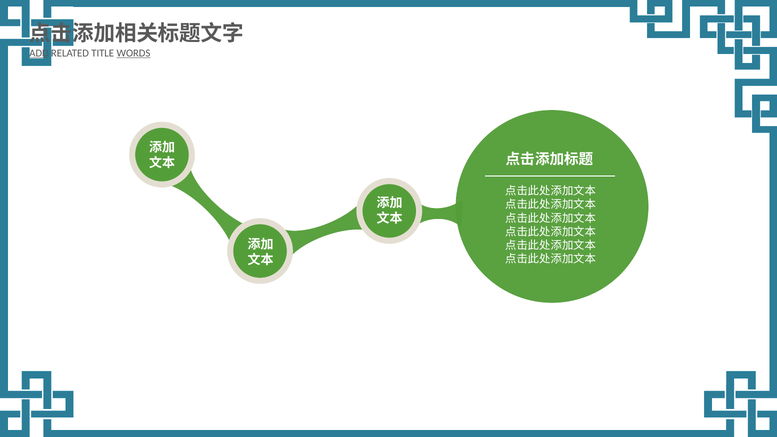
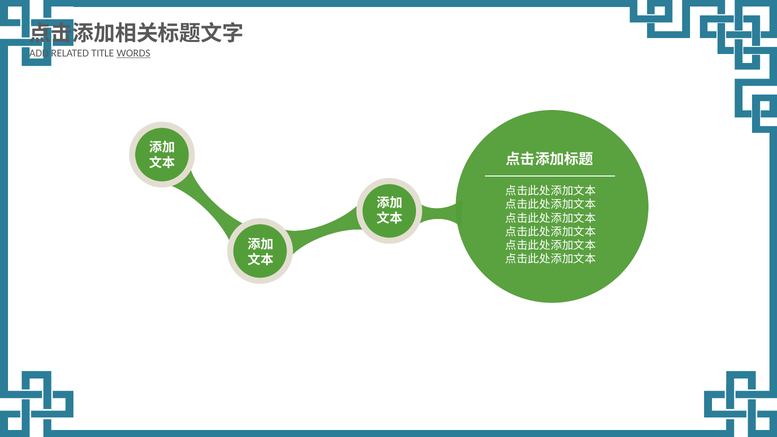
ADD underline: present -> none (39, 53)
